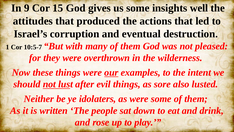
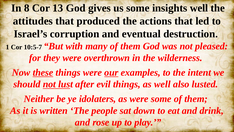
9: 9 -> 8 (27, 8)
15: 15 -> 13 (58, 8)
these underline: none -> present (43, 72)
as sore: sore -> well (162, 84)
